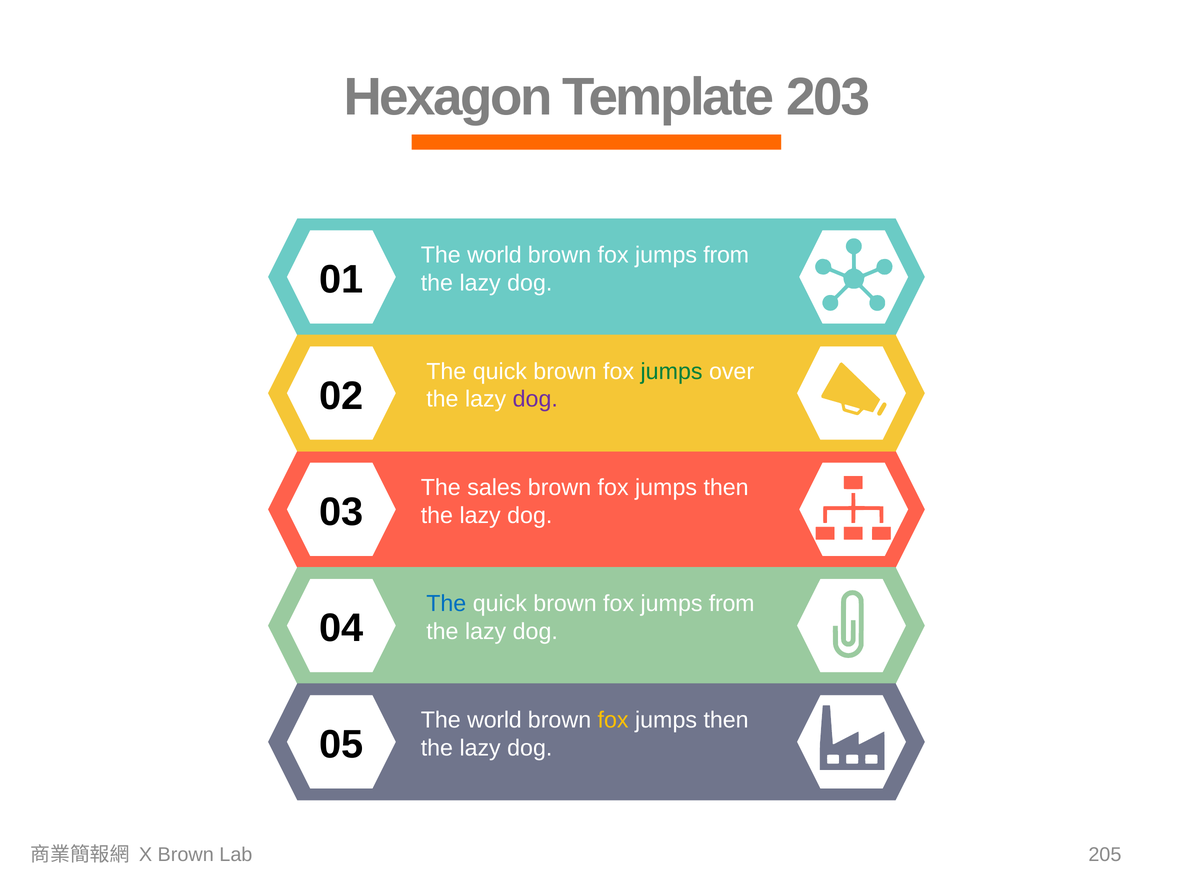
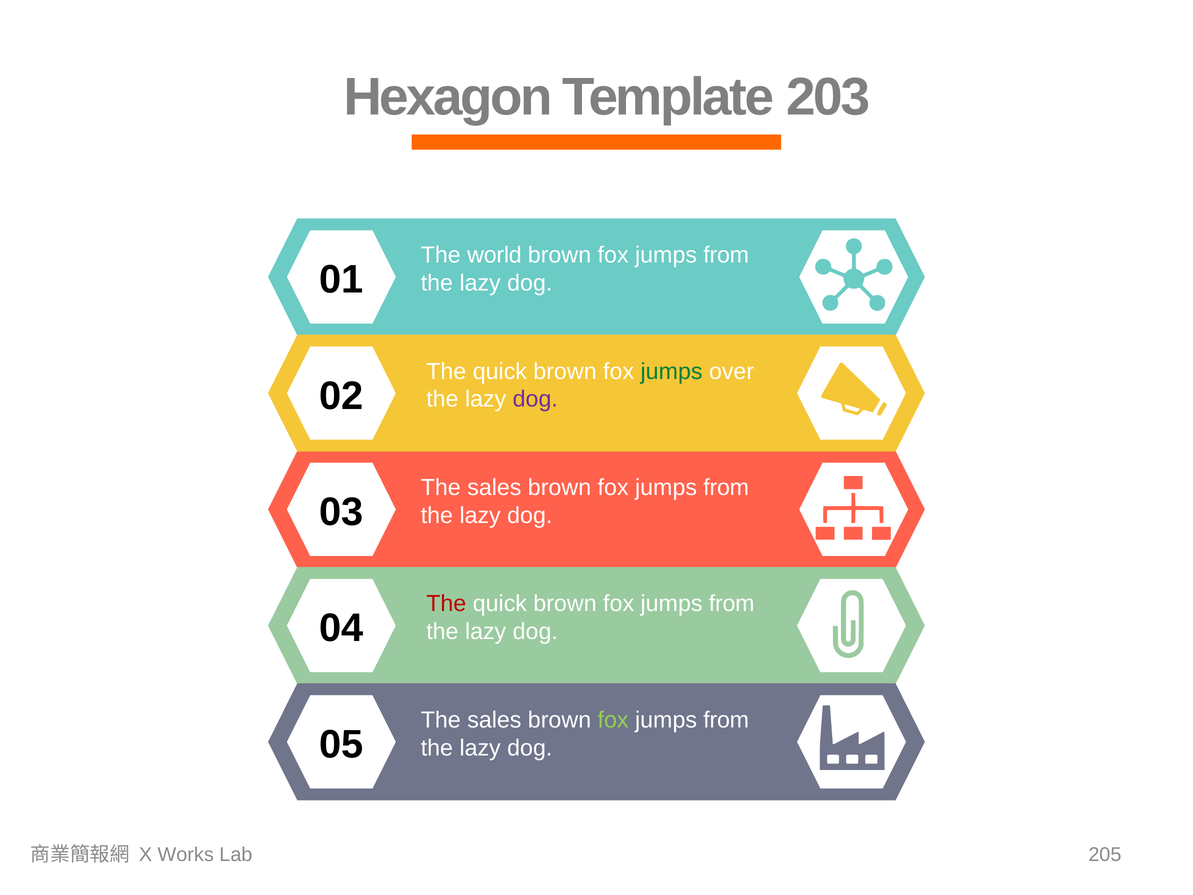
then: then -> from (726, 487)
The colour: blue -> red (446, 604)
world: world -> sales (494, 720)
fox colour: yellow -> light green (613, 720)
then: then -> from (726, 720)
X Brown: Brown -> Works (186, 854)
